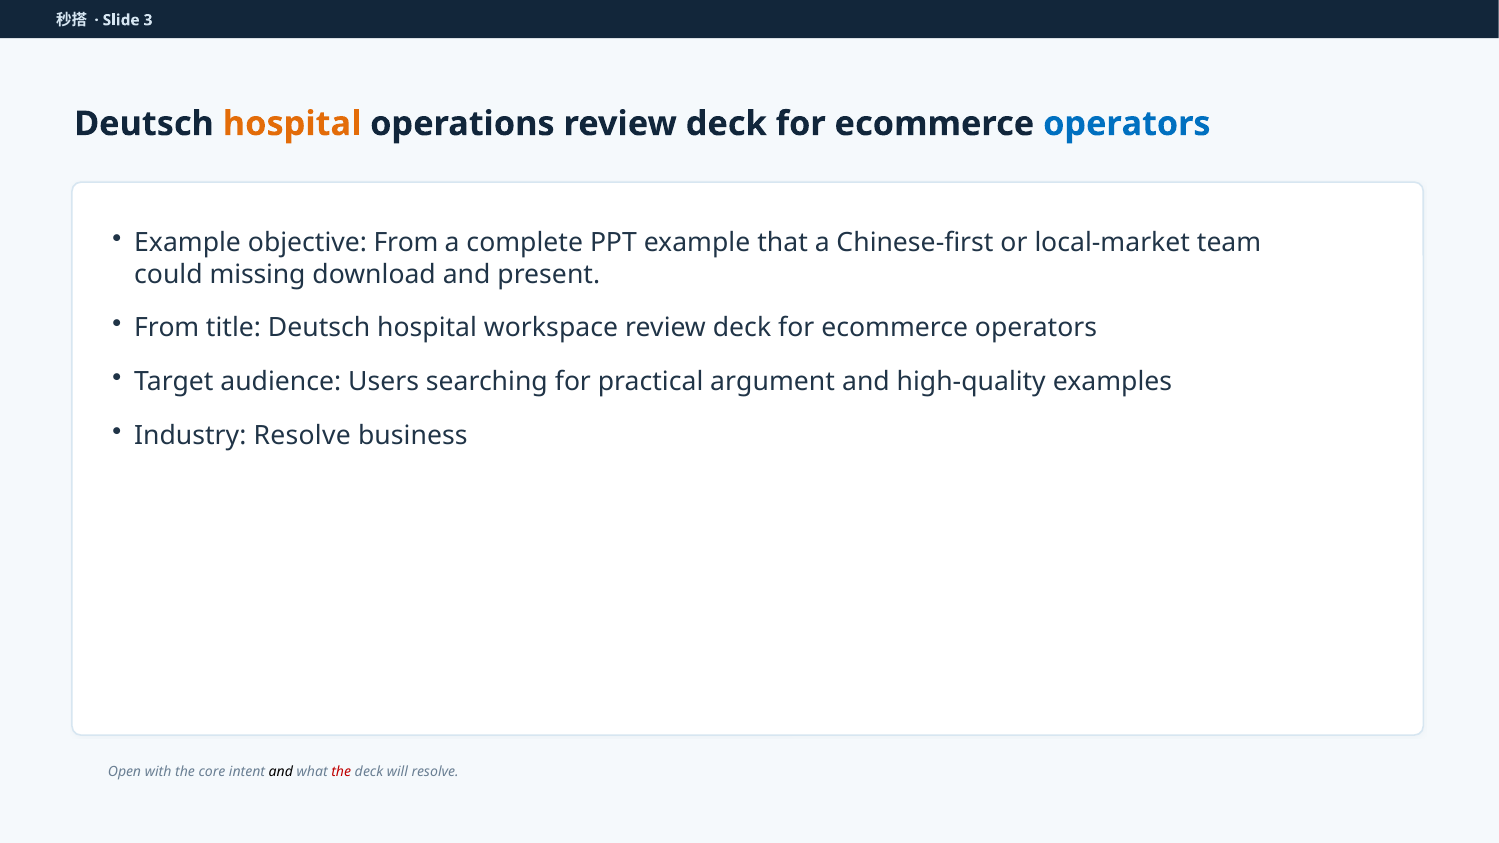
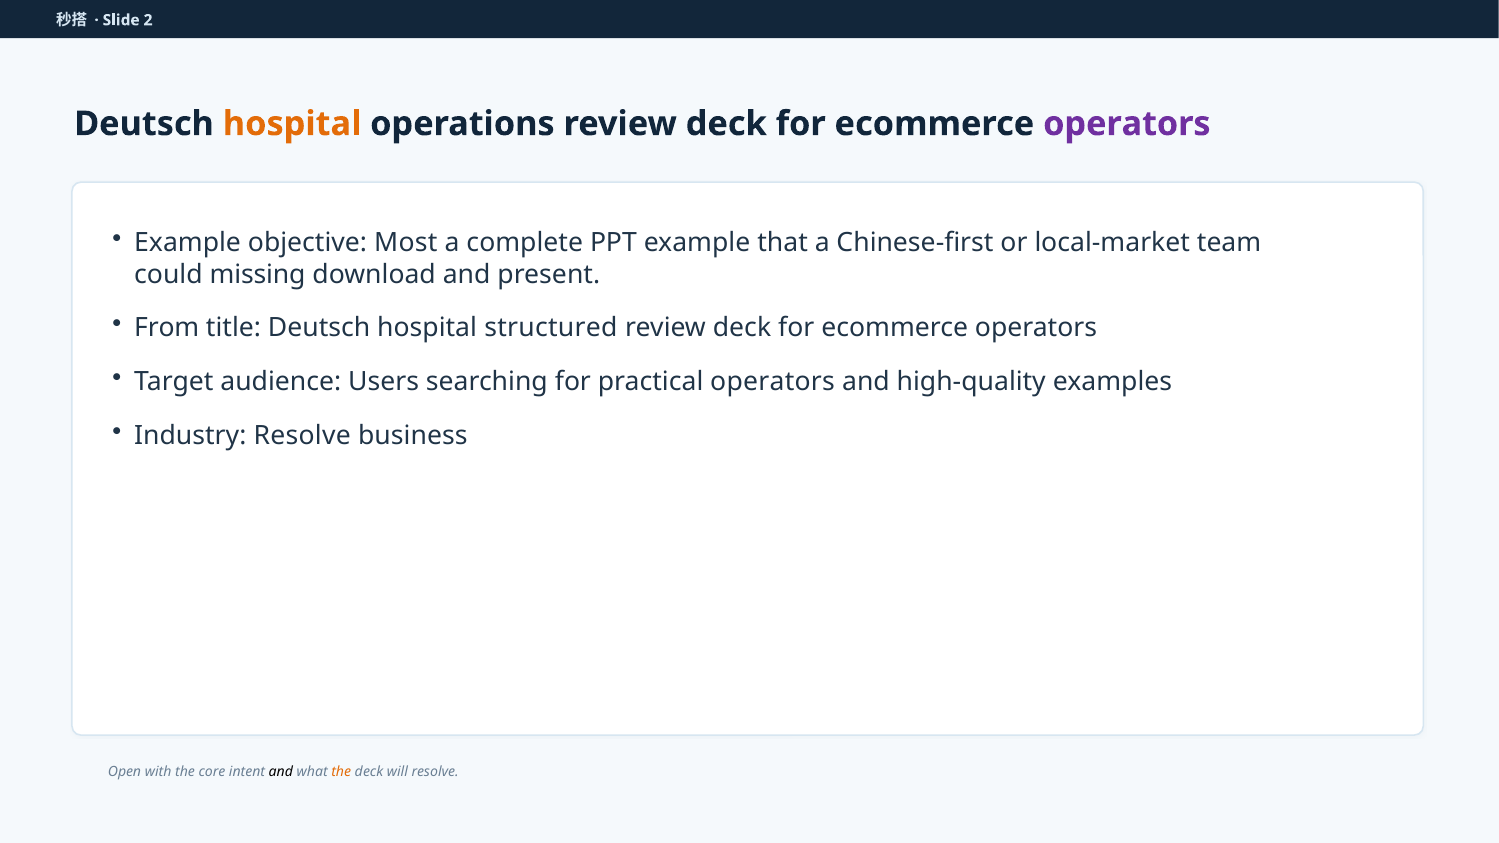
3: 3 -> 2 (148, 20)
operators colour: blue -> purple (1127, 124)
objective From: From -> Most (406, 243)
workspace: workspace -> structured (551, 328)
practical argument: argument -> operators (773, 382)
the colour: red -> orange (341, 772)
